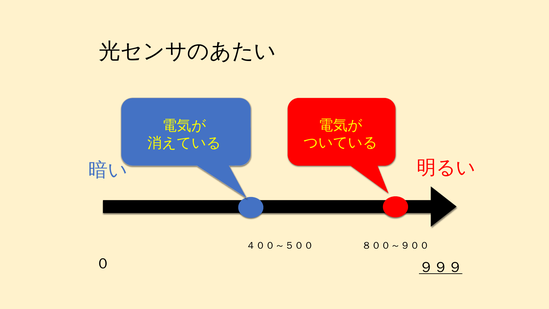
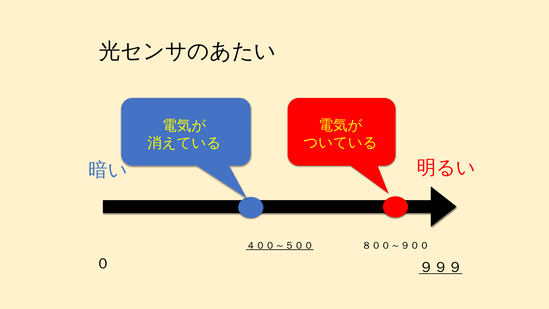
４００～５００ underline: none -> present (280, 245)
